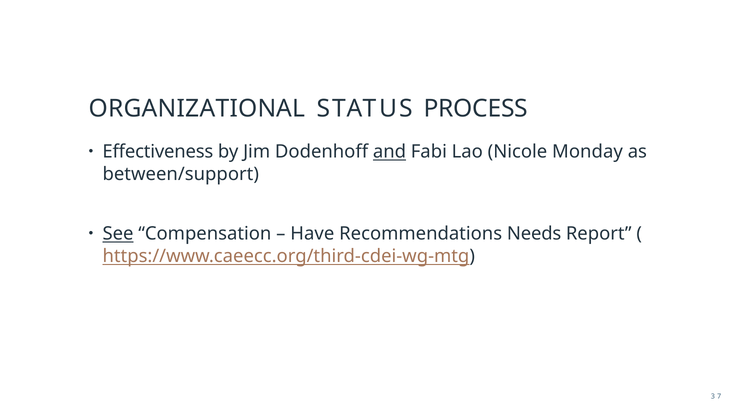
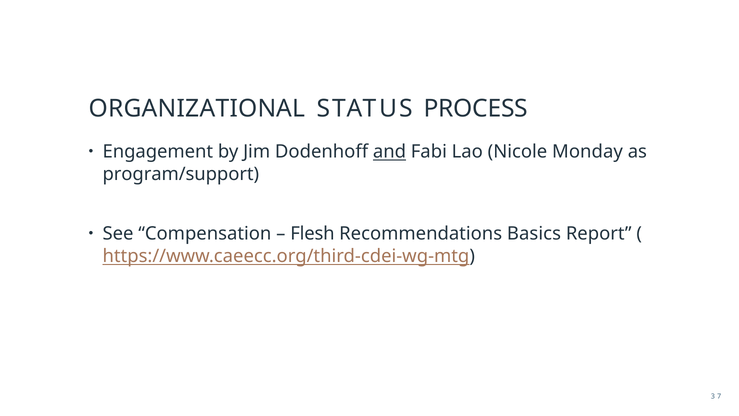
Effectiveness: Effectiveness -> Engagement (158, 152)
between/support: between/support -> program/support (181, 174)
See underline: present -> none (118, 234)
Have: Have -> Flesh (312, 234)
Needs: Needs -> Basics (534, 234)
